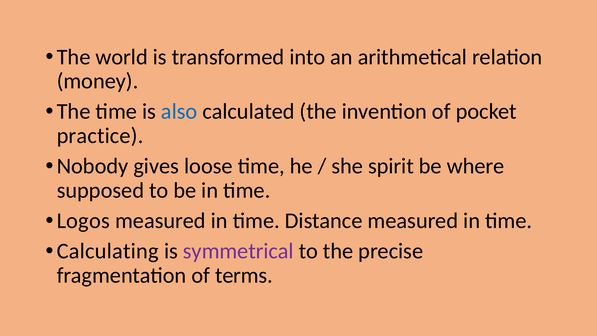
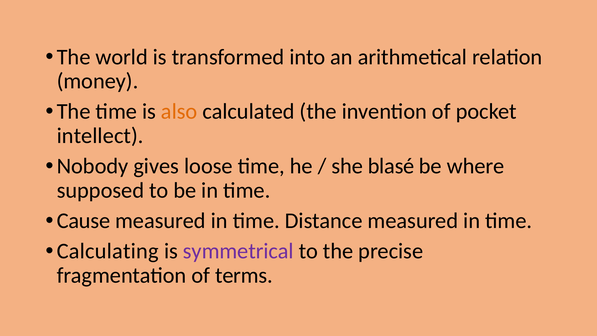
also colour: blue -> orange (179, 112)
practice: practice -> intellect (100, 136)
spirit: spirit -> blasé (391, 166)
Logos: Logos -> Cause (83, 221)
